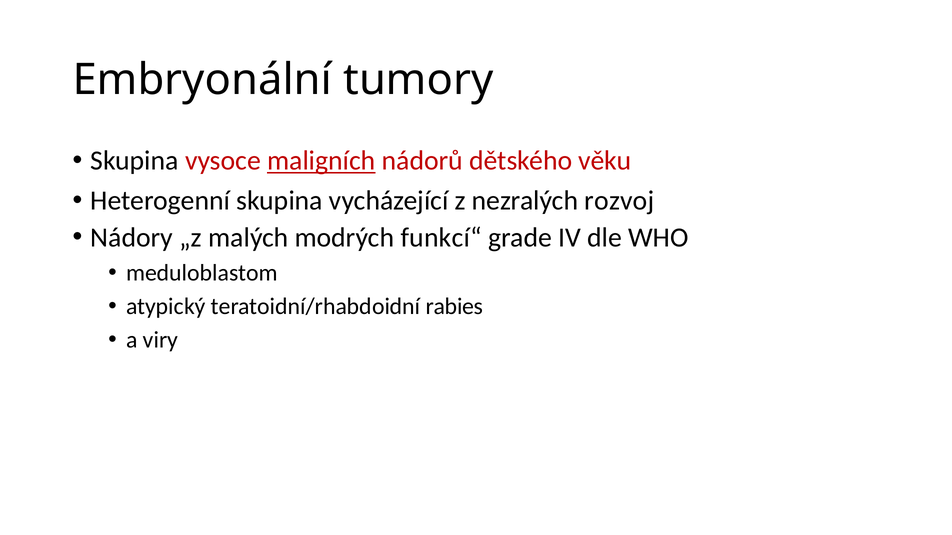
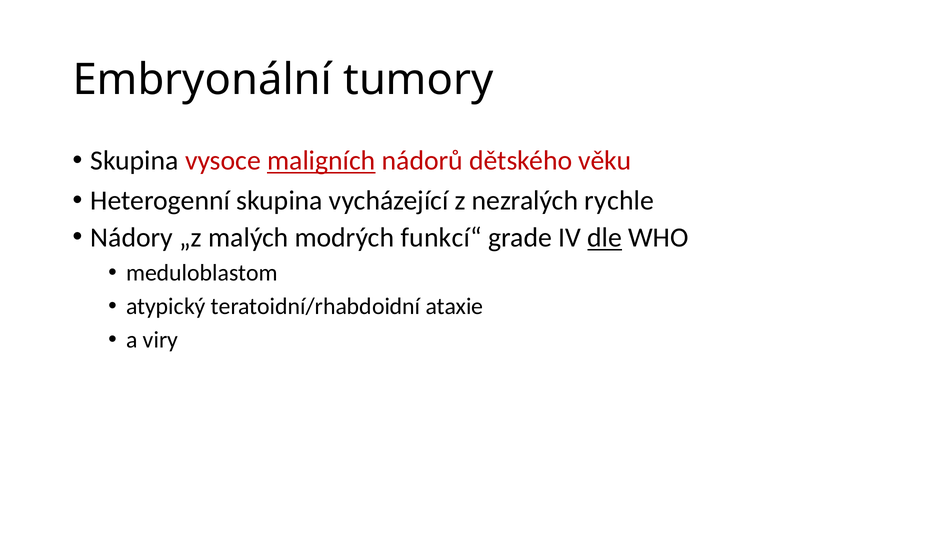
rozvoj: rozvoj -> rychle (619, 201)
dle underline: none -> present (605, 238)
rabies: rabies -> ataxie (454, 307)
